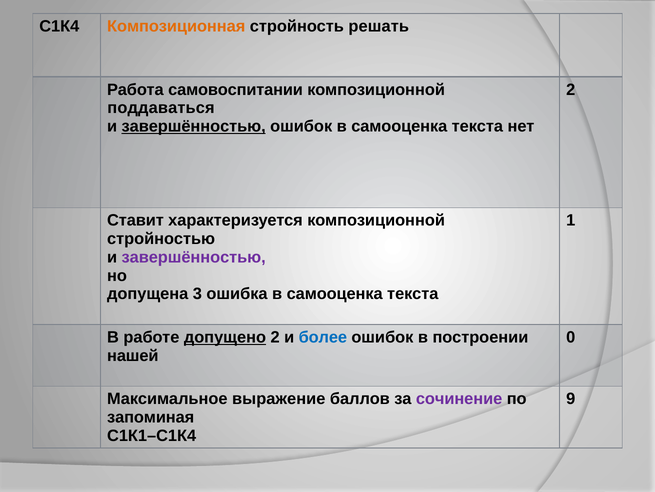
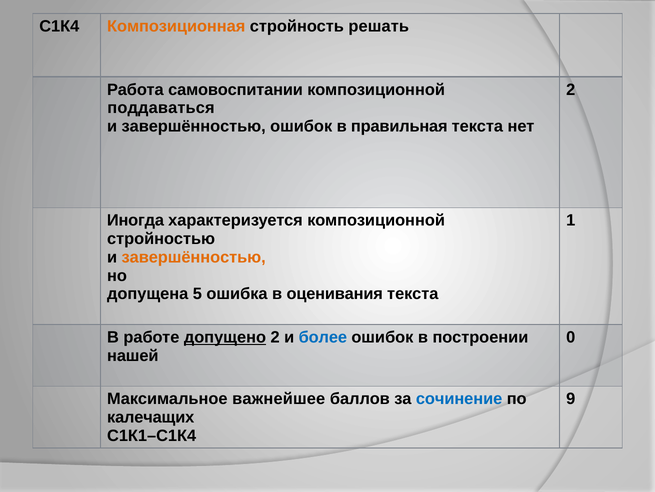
завершённостью underline: present -> none (194, 126)
ошибок в самооценка: самооценка -> правильная (399, 126)
Ставит: Ставит -> Иногда (135, 220)
завершённостью colour: purple -> orange (194, 257)
3: 3 -> 5 (197, 294)
ошибка в самооценка: самооценка -> оценивания (335, 294)
выражение: выражение -> важнейшее (279, 398)
сочинение colour: purple -> blue (459, 398)
запоминая: запоминая -> калечащих (151, 417)
